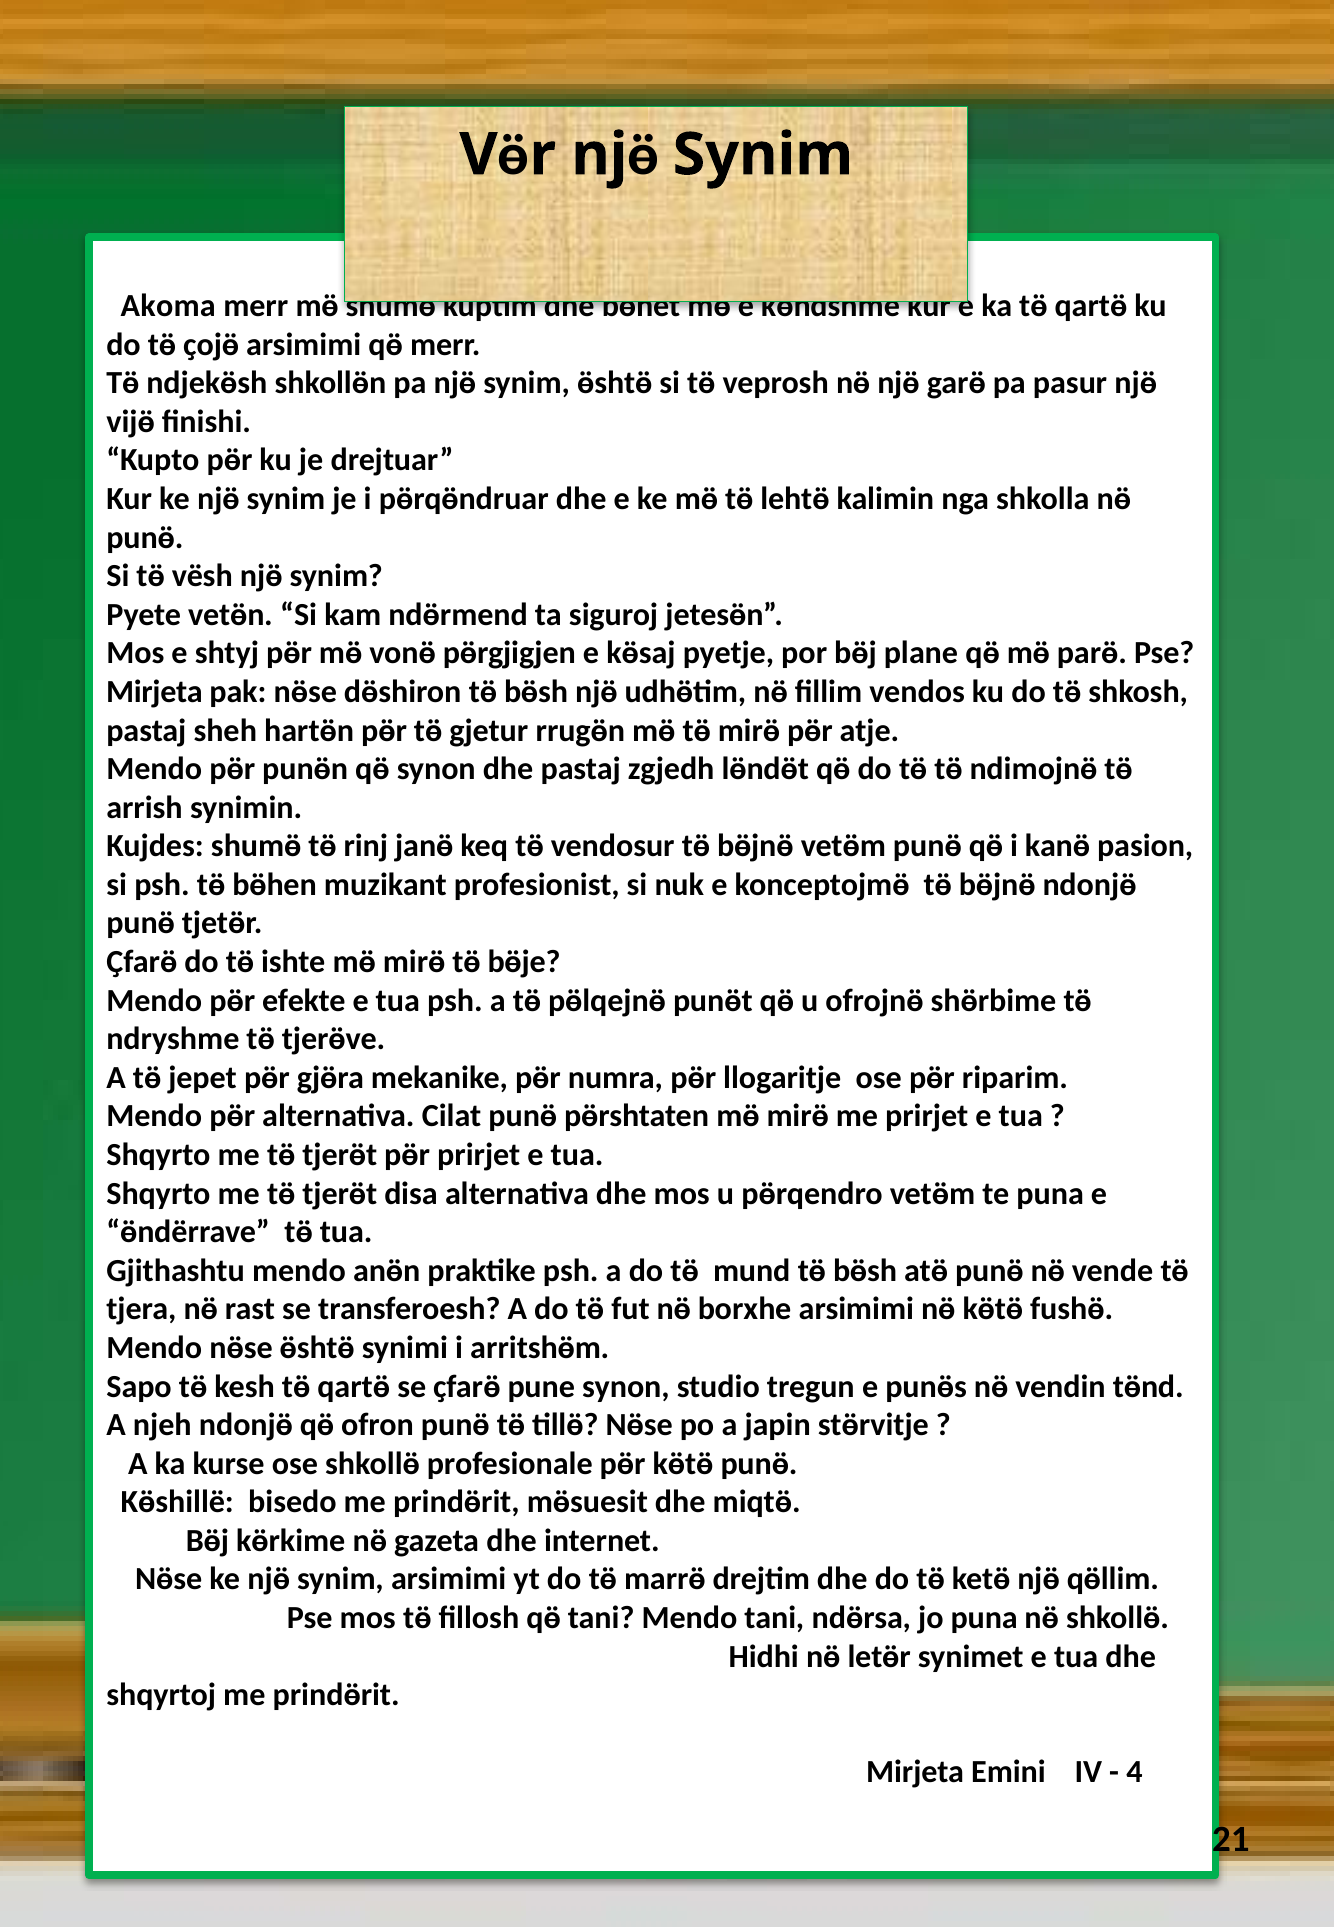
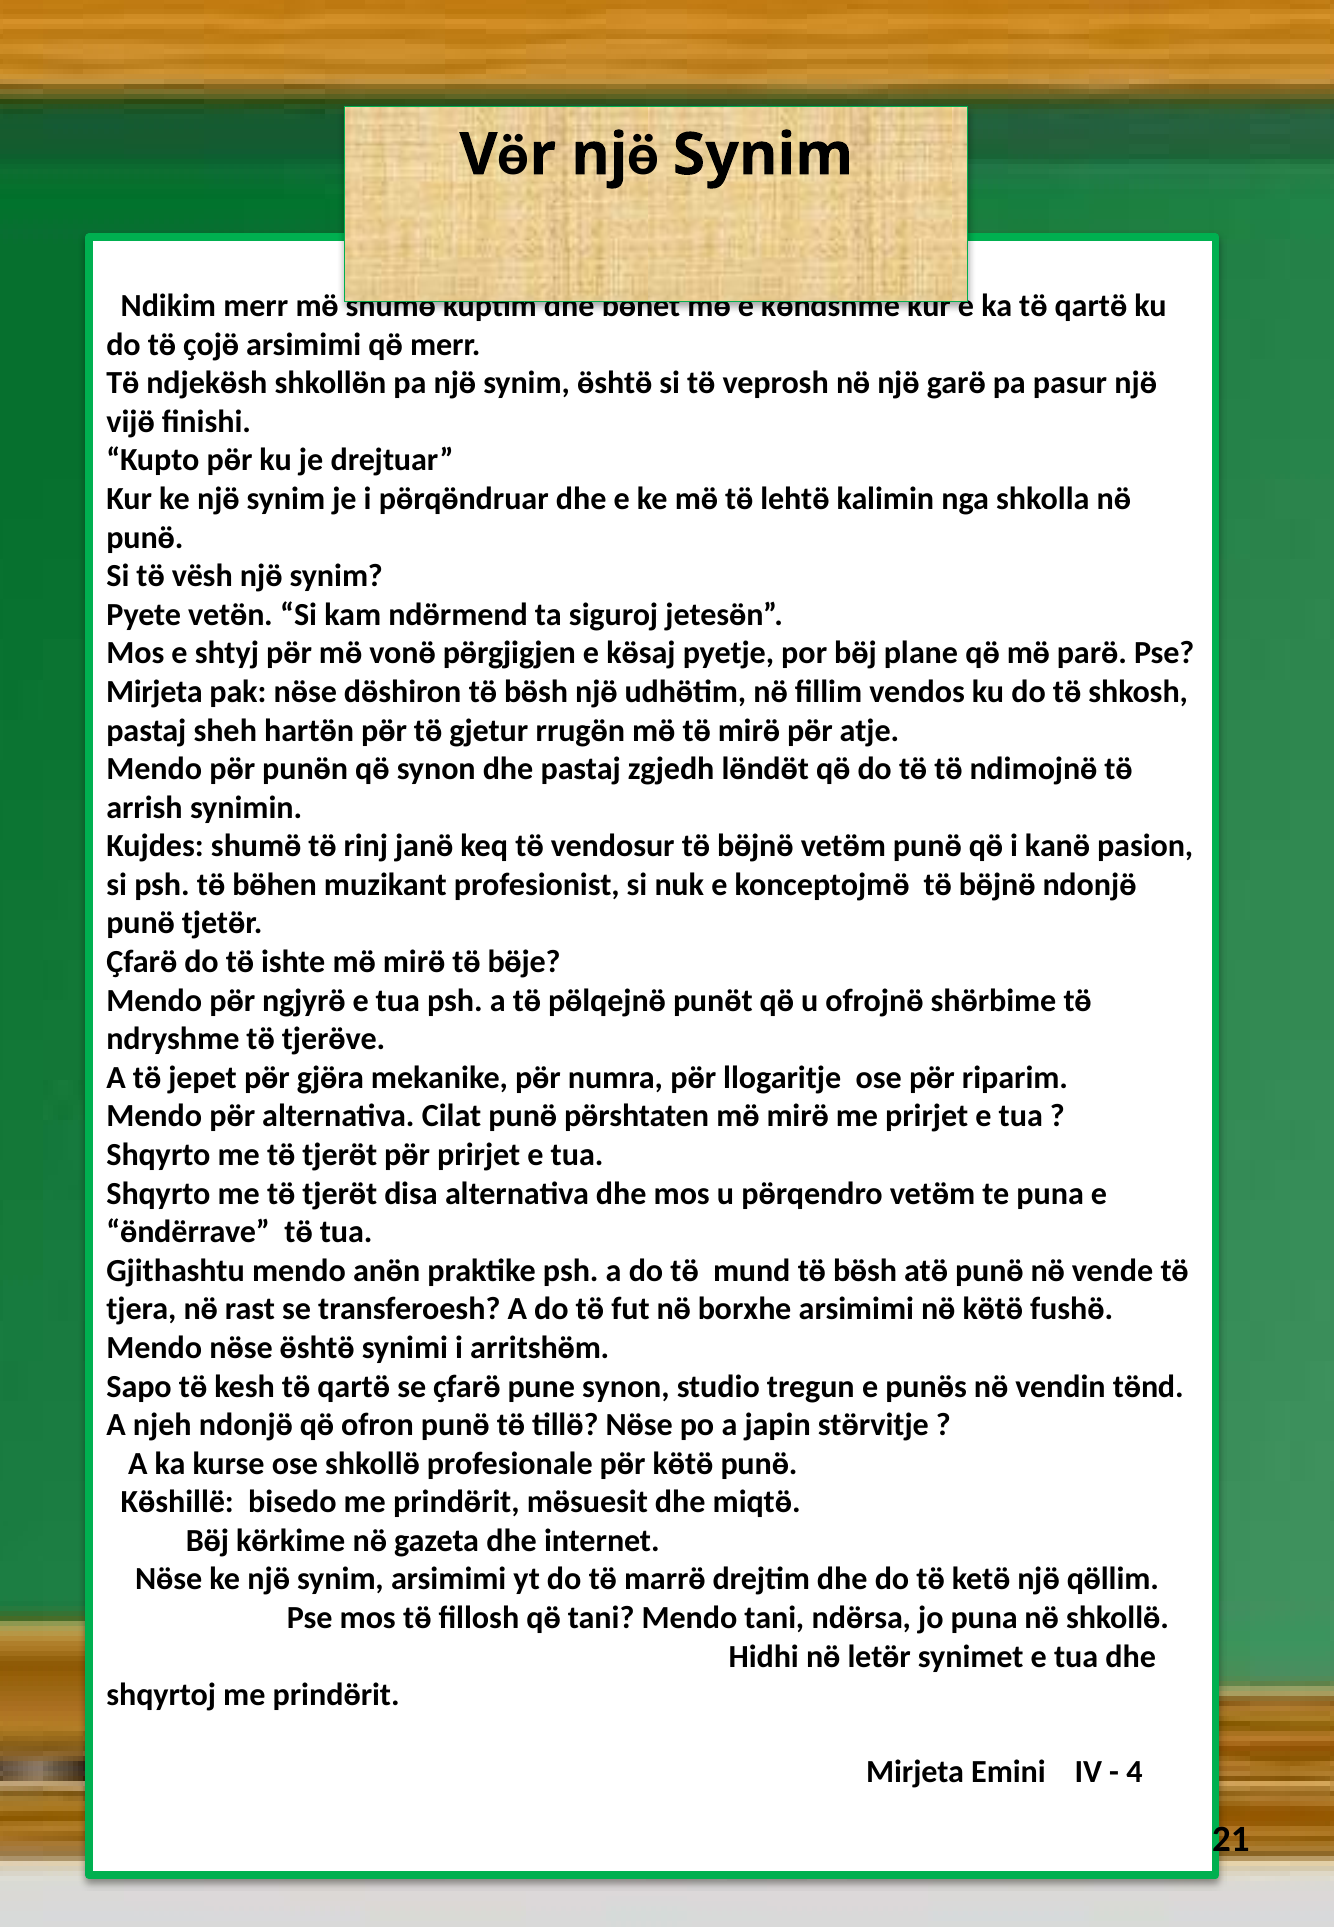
Akoma: Akoma -> Ndikim (168, 306)
efekte: efekte -> ngjyrӫ (304, 1001)
